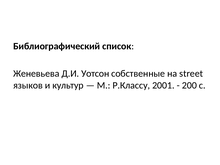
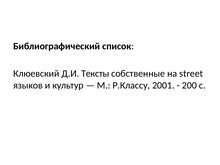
Женевьева: Женевьева -> Клюевский (36, 74)
Уотсон: Уотсон -> Тексты (95, 74)
